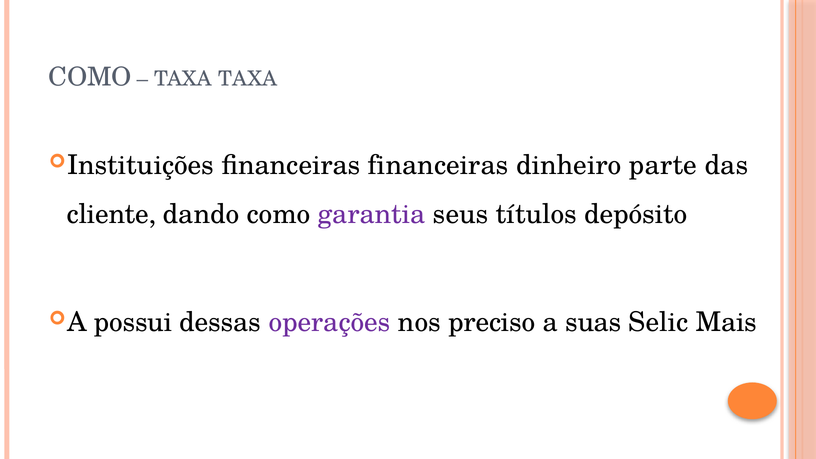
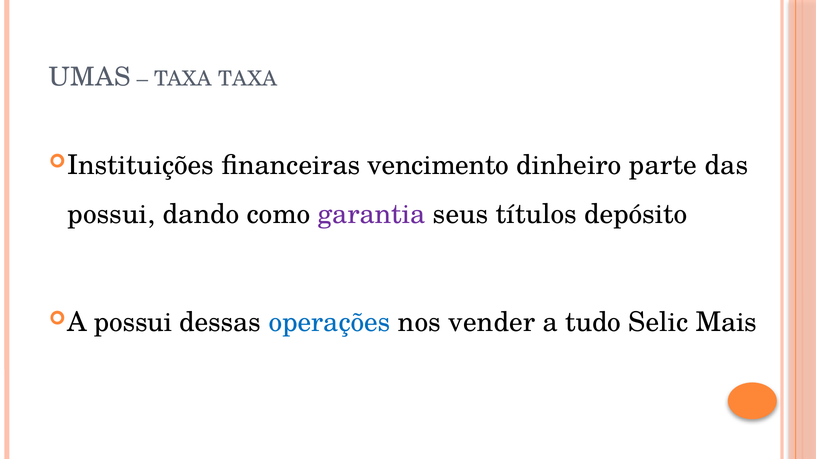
COMO: COMO -> UMAS (90, 77)
financeiras financeiras: financeiras -> vencimento (438, 165)
cliente: cliente -> possui (111, 214)
operações colour: purple -> blue (330, 322)
preciso: preciso -> vender (492, 322)
suas: suas -> tudo (593, 322)
